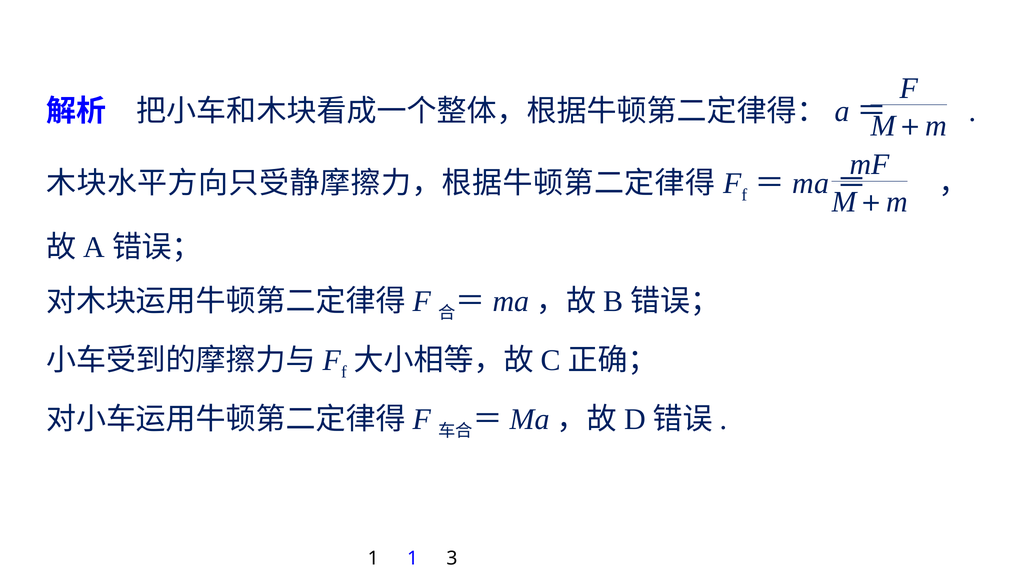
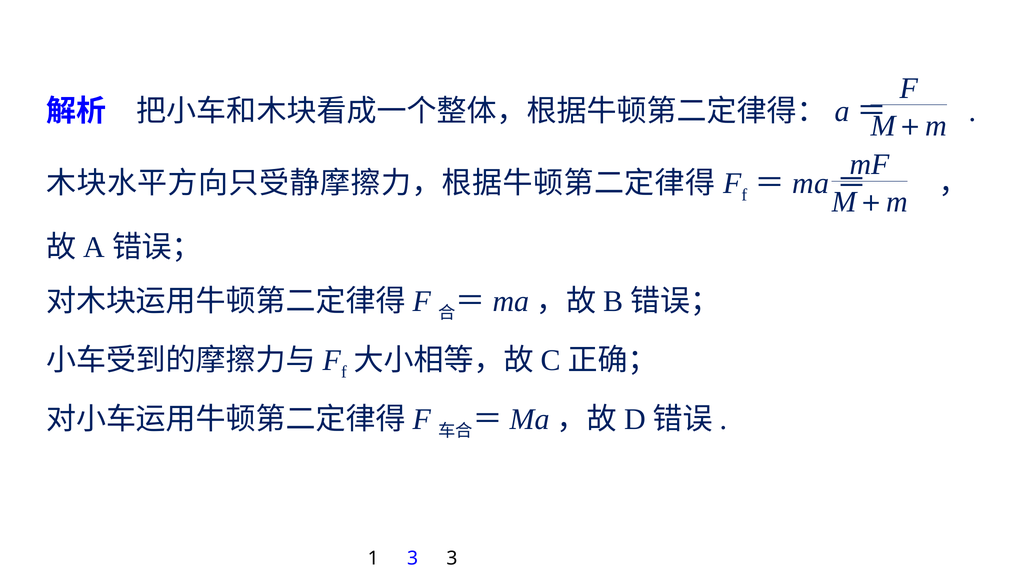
1 1: 1 -> 3 (413, 558)
